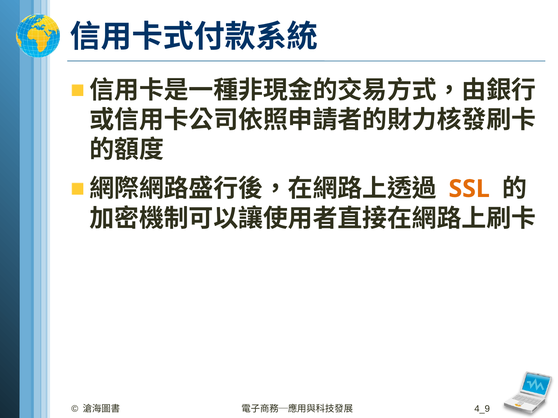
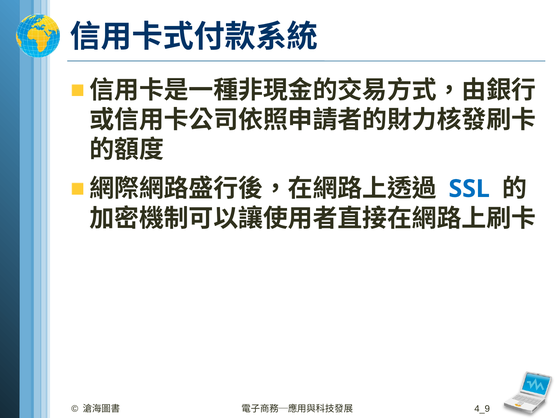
SSL colour: orange -> blue (469, 189)
